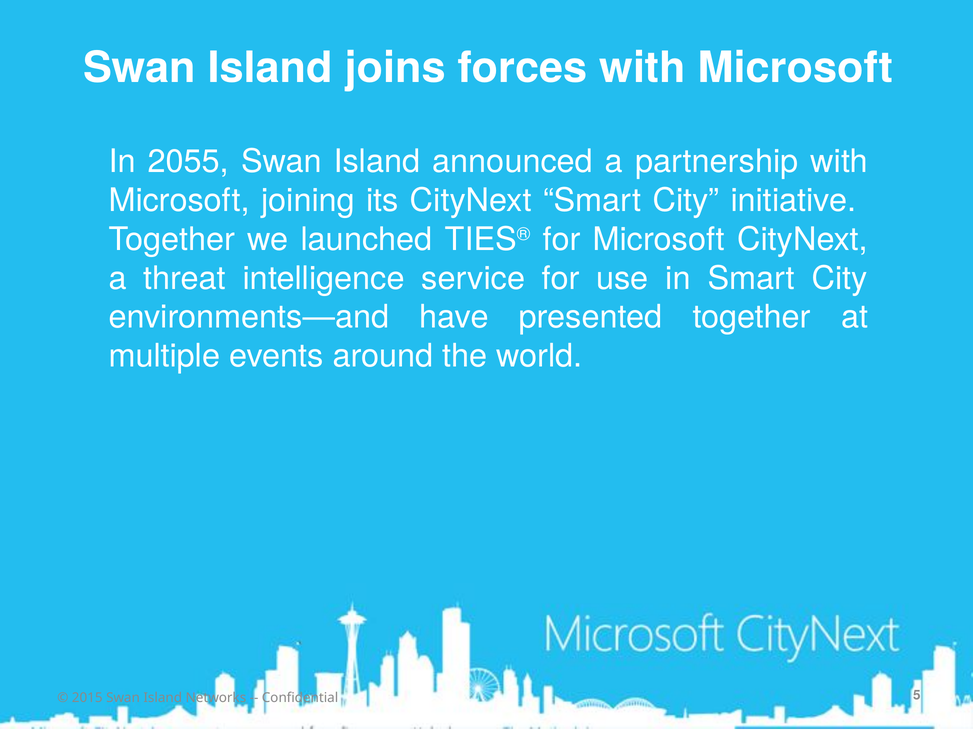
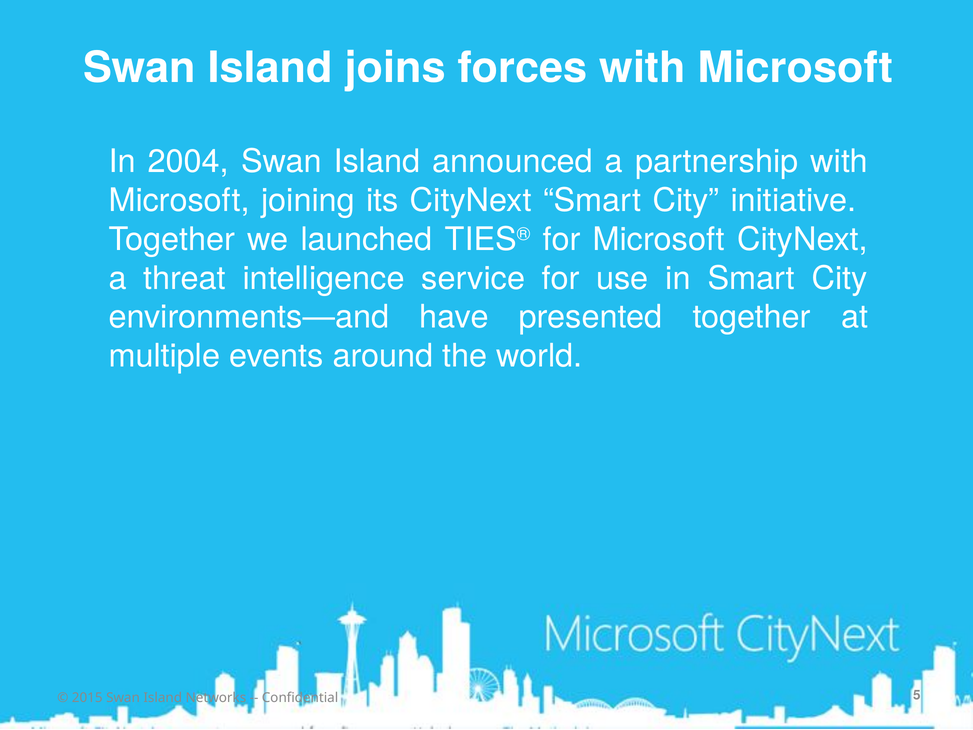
2055: 2055 -> 2004 (188, 161)
